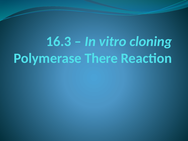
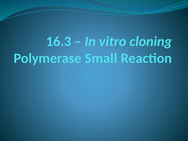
There: There -> Small (101, 58)
